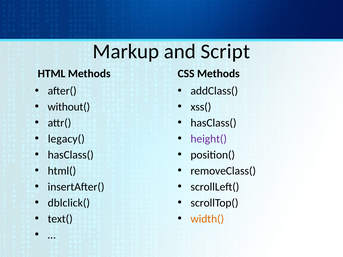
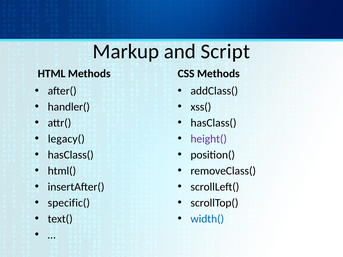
without(: without( -> handler( (69, 107)
dblclick(: dblclick( -> specific( (69, 203)
width( colour: orange -> blue (207, 219)
